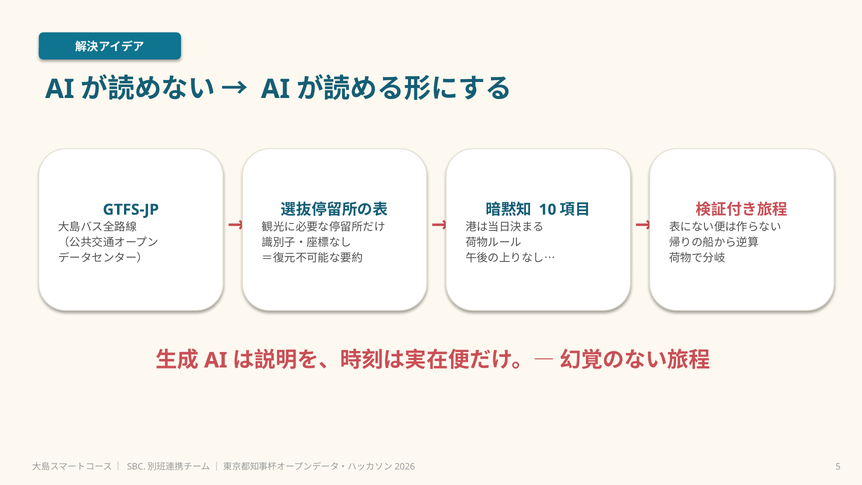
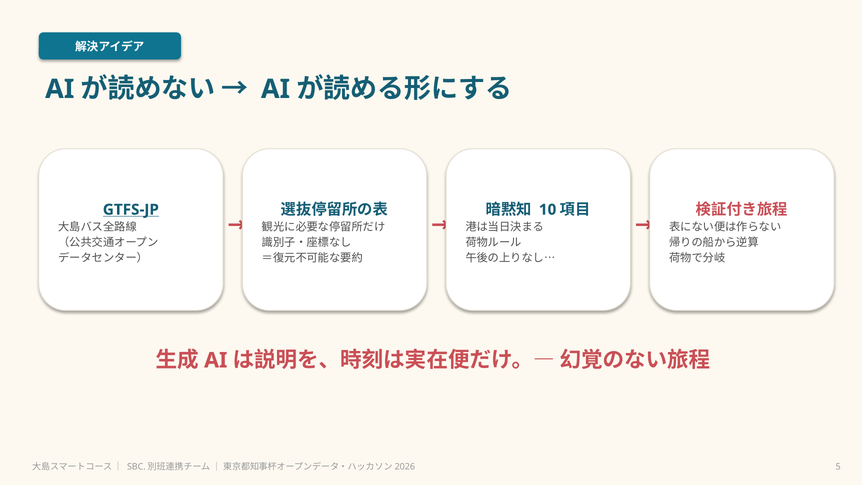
GTFS-JP underline: none -> present (131, 210)
